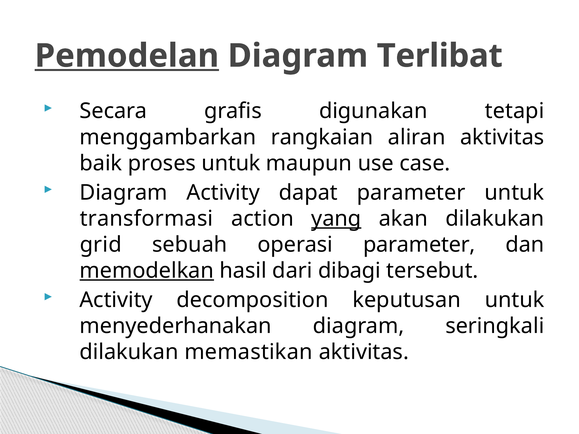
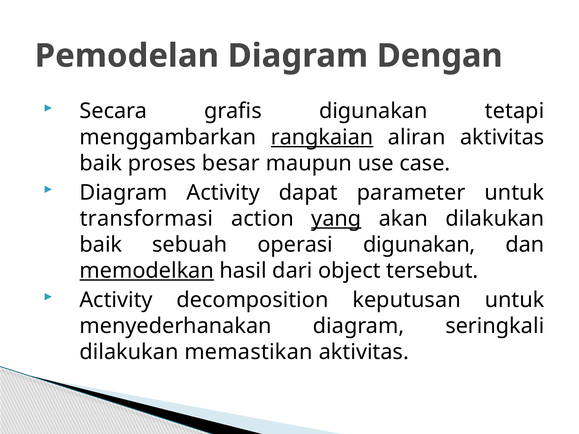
Pemodelan underline: present -> none (127, 56)
Terlibat: Terlibat -> Dengan (440, 56)
rangkaian underline: none -> present (322, 137)
proses untuk: untuk -> besar (231, 163)
grid: grid -> baik (101, 245)
operasi parameter: parameter -> digunakan (419, 245)
dibagi: dibagi -> object (349, 271)
